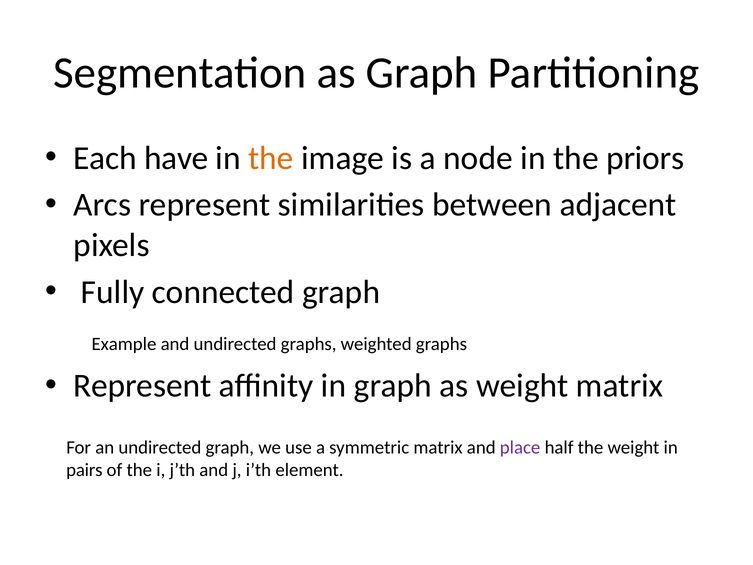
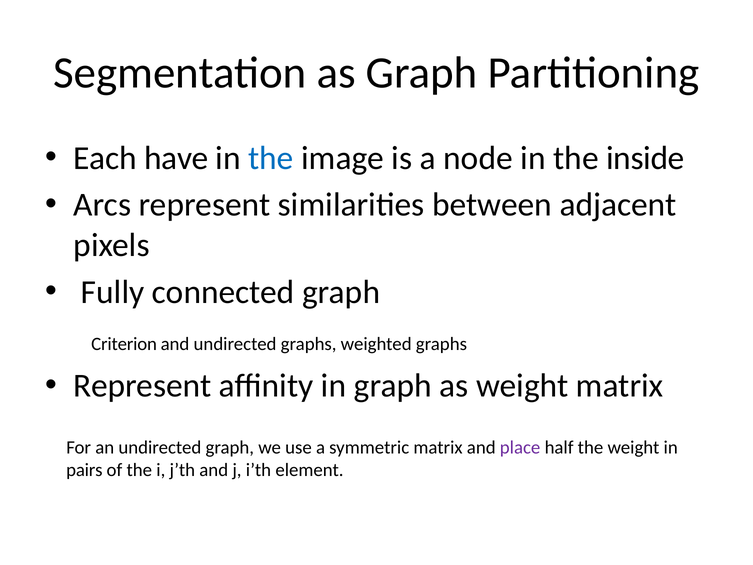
the colour: orange -> blue (271, 158)
priors: priors -> inside (645, 158)
Example: Example -> Criterion (124, 344)
